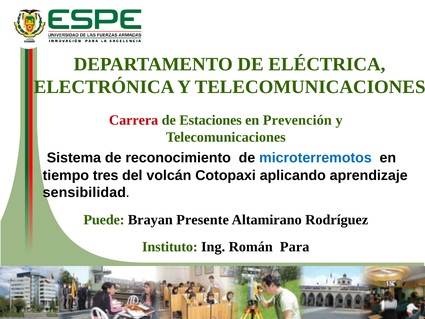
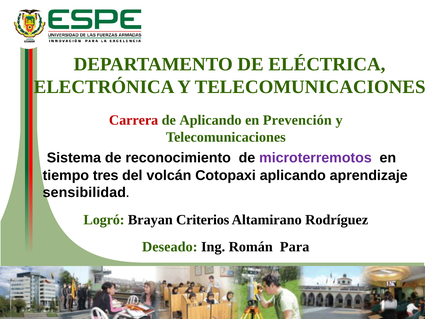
de Estaciones: Estaciones -> Aplicando (211, 120)
microterremotos colour: blue -> purple (315, 158)
Puede: Puede -> Logró (104, 220)
Presente: Presente -> Criterios (203, 220)
Instituto: Instituto -> Deseado (170, 247)
